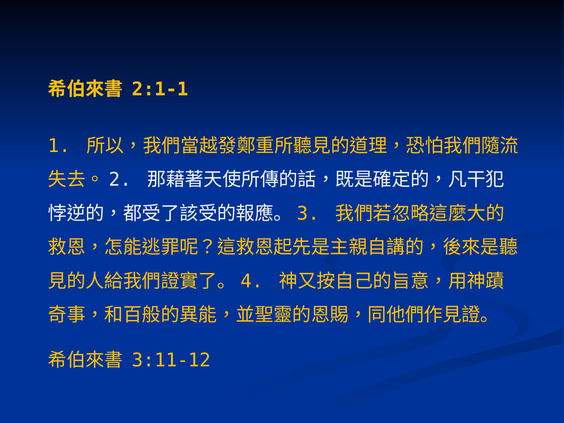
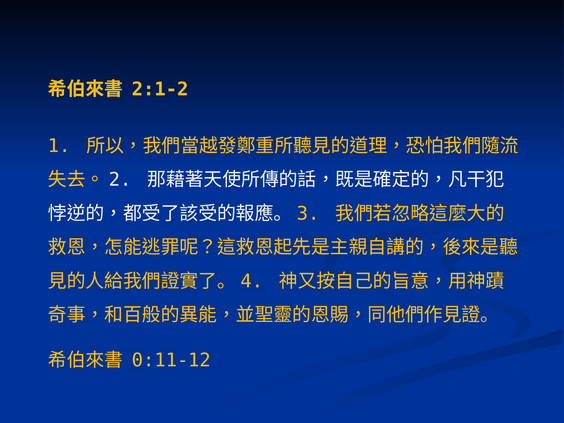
2:1-1: 2:1-1 -> 2:1-2 (160, 89)
3:11-12: 3:11-12 -> 0:11-12 (171, 360)
